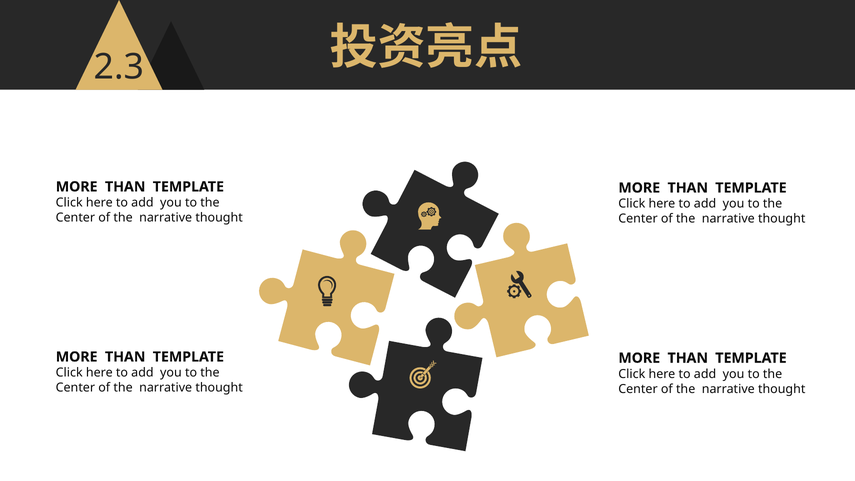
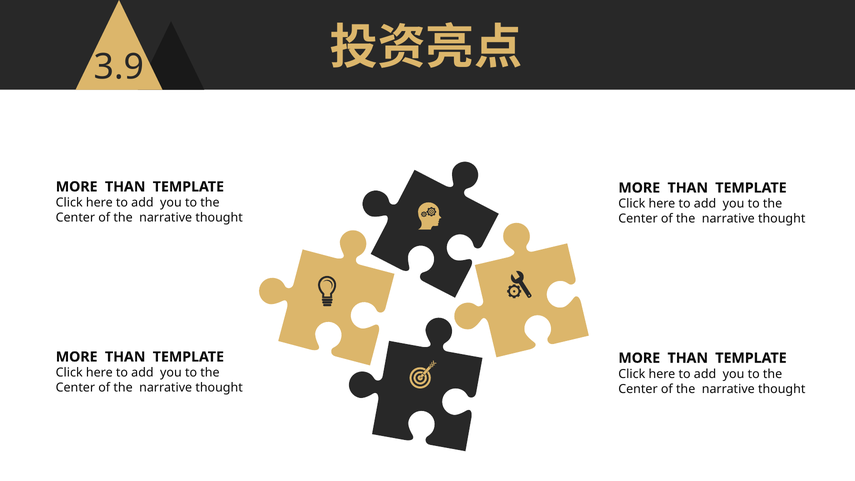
2.3: 2.3 -> 3.9 (119, 67)
